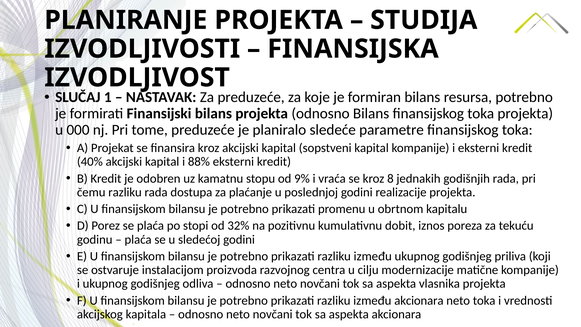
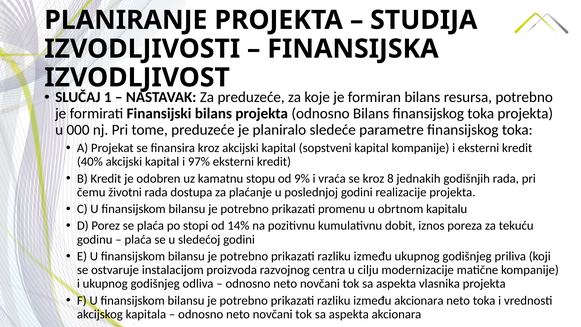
88%: 88% -> 97% (199, 162)
čemu razliku: razliku -> životni (125, 192)
32%: 32% -> 14% (238, 226)
